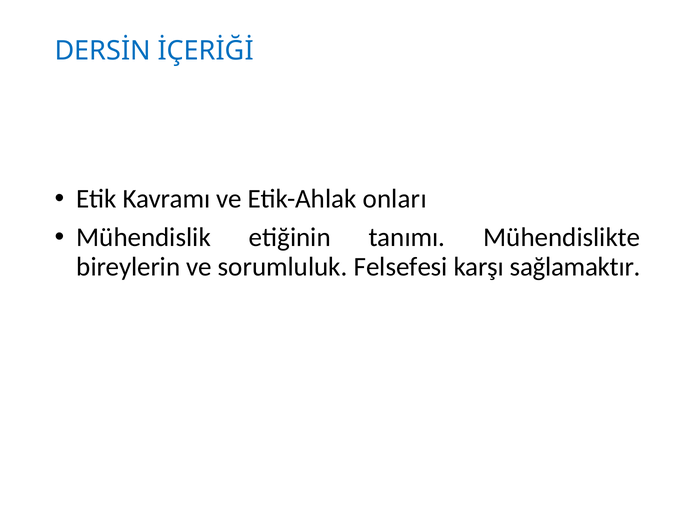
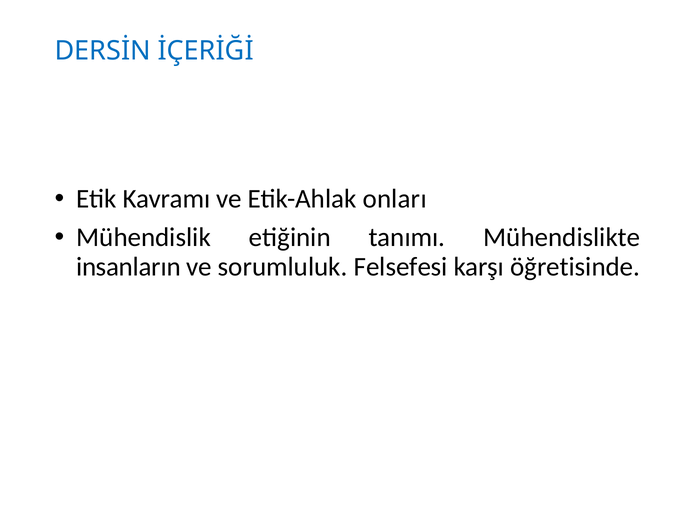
bireylerin: bireylerin -> insanların (128, 267)
sağlamaktır: sağlamaktır -> öğretisinde (575, 267)
